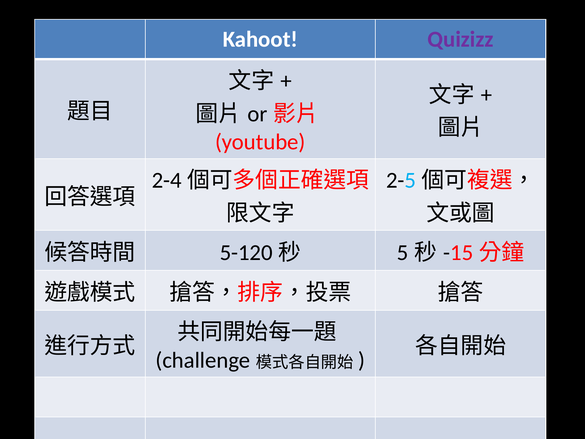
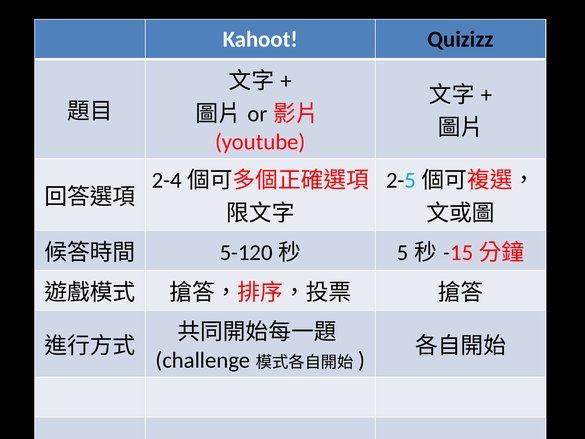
Quizizz colour: purple -> black (461, 39)
